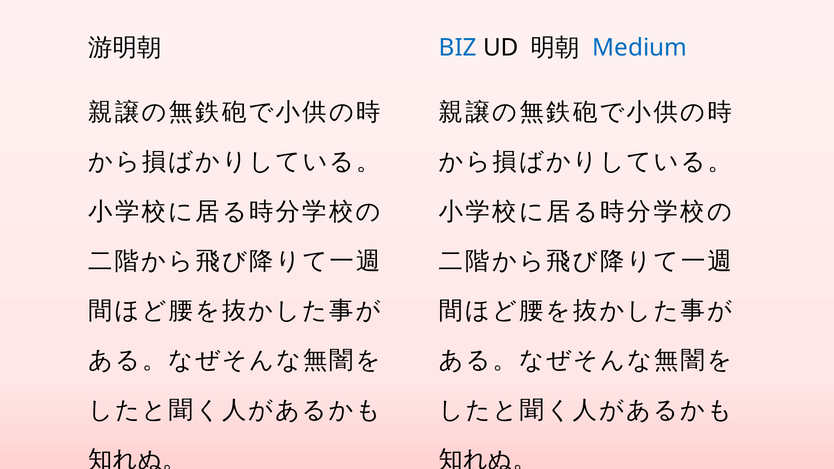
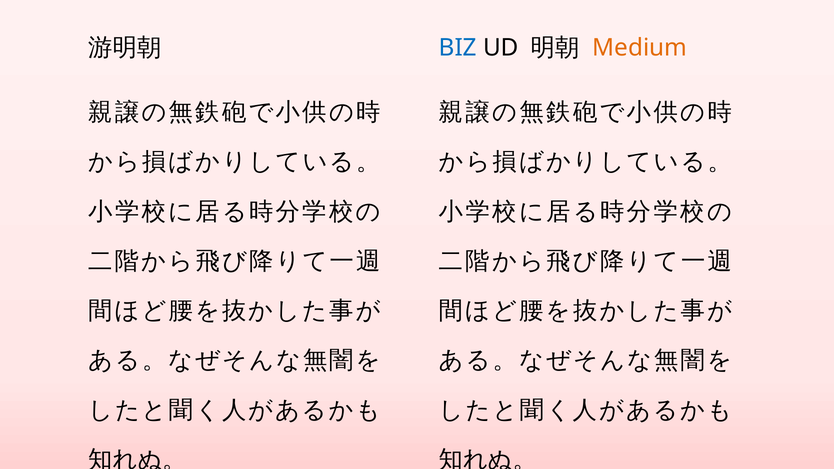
Medium colour: blue -> orange (640, 48)
